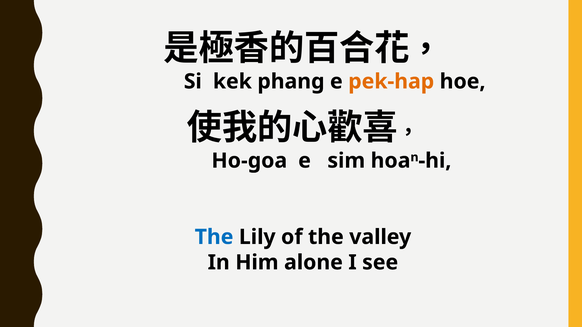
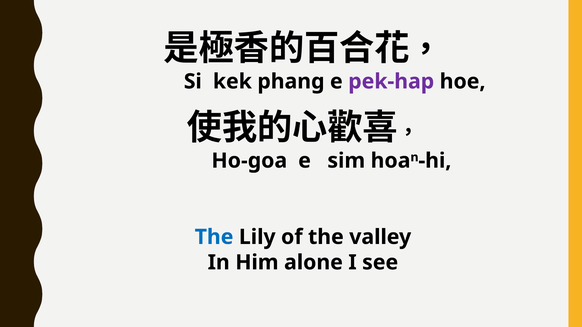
pek-hap colour: orange -> purple (391, 82)
